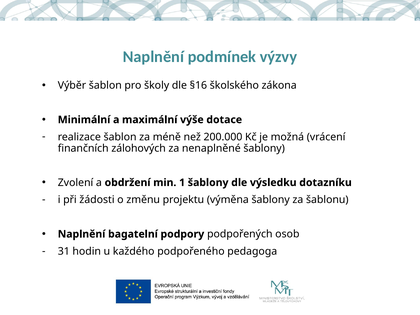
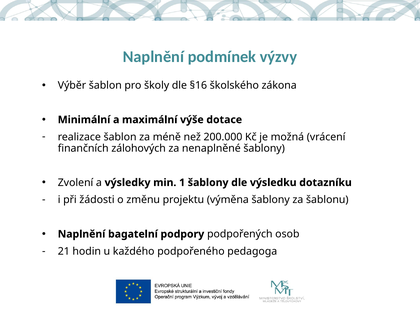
obdržení: obdržení -> výsledky (128, 183)
31: 31 -> 21 (64, 251)
